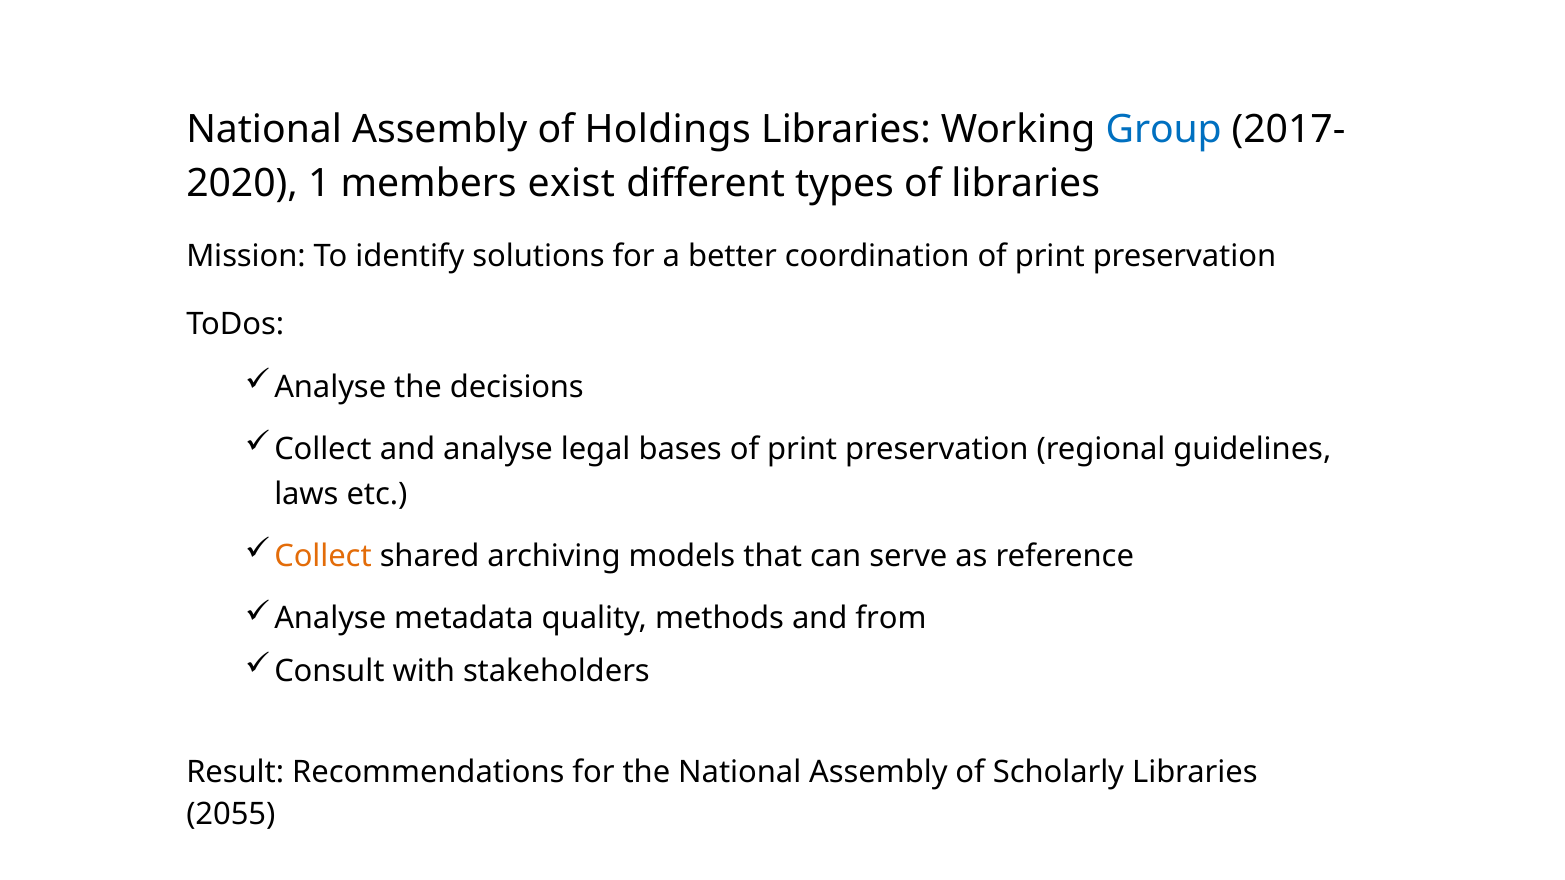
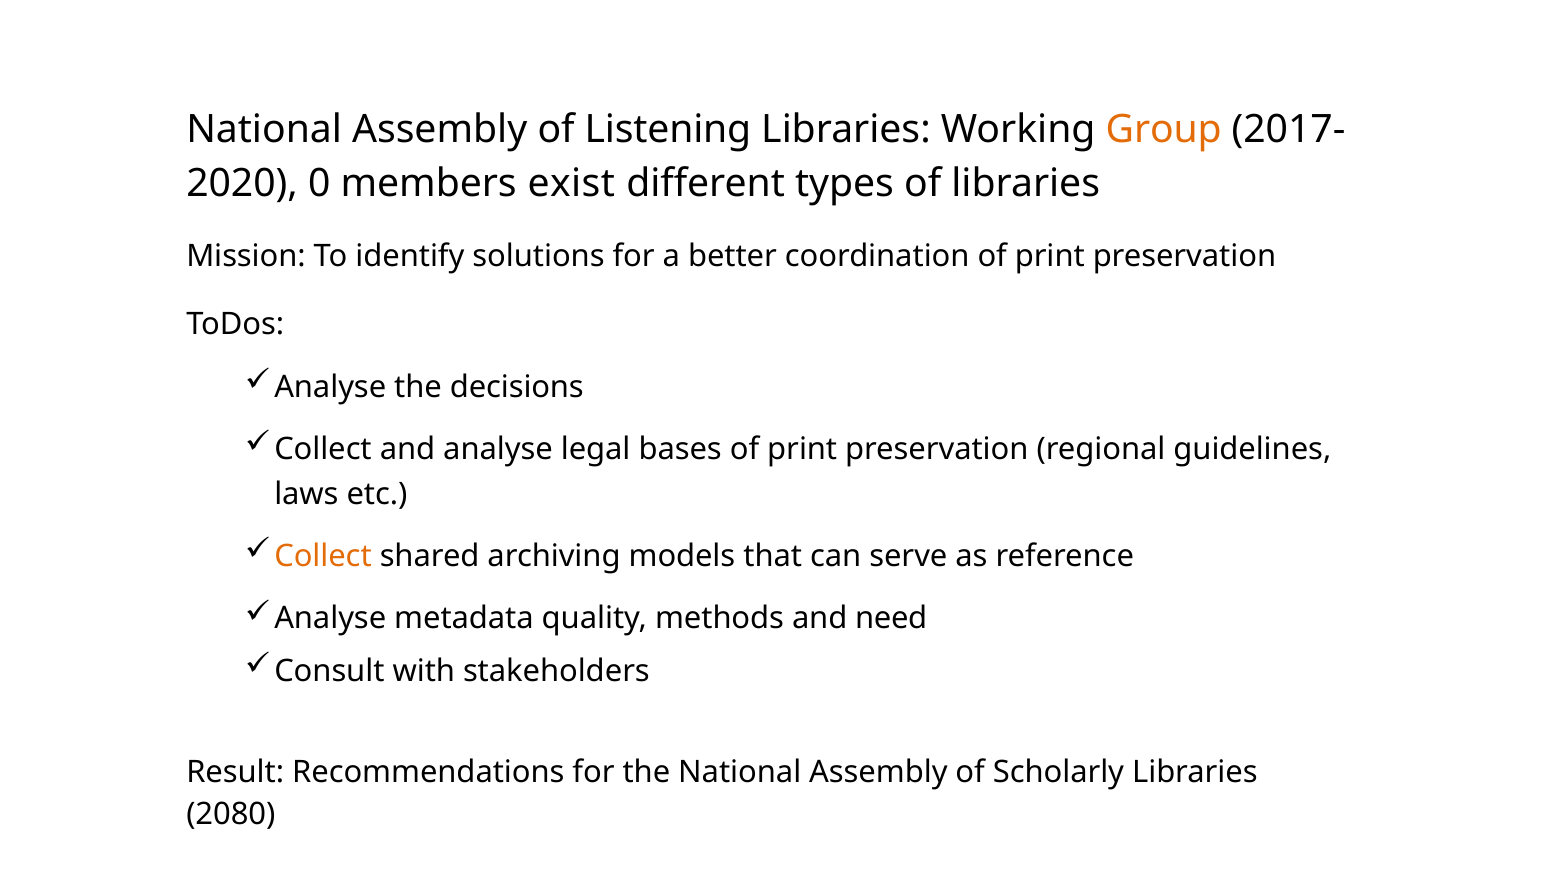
Holdings: Holdings -> Listening (668, 130)
Group colour: blue -> orange (1164, 130)
1: 1 -> 0 (319, 183)
from: from -> need (891, 619)
2055: 2055 -> 2080 (231, 815)
